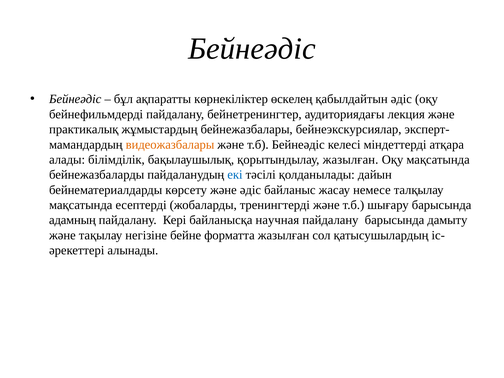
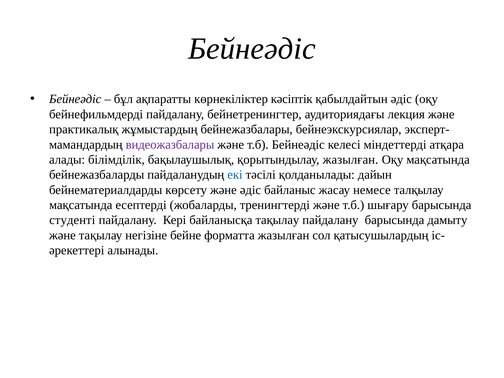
өскелең: өскелең -> кәсіптік (292, 99)
видеожазбалары colour: orange -> purple (170, 145)
адамның: адамның -> студенті (72, 220)
байланысқа научная: научная -> тақылау (277, 220)
